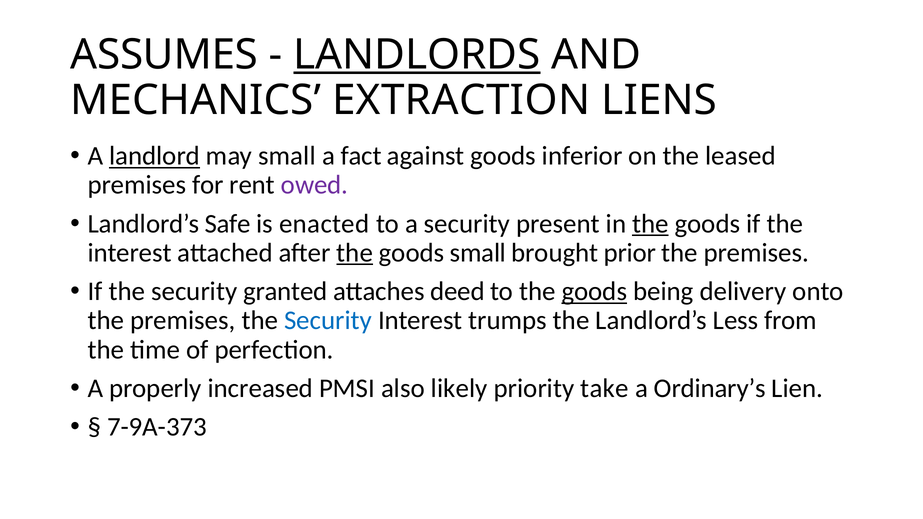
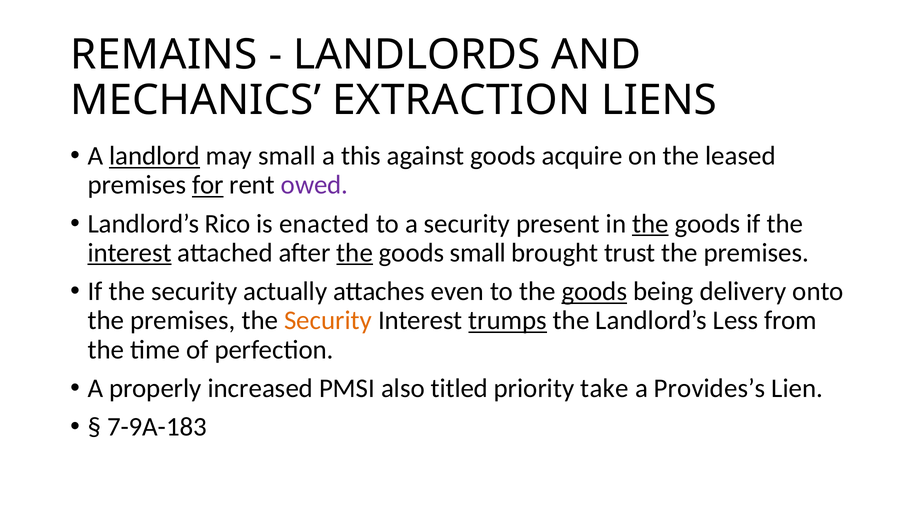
ASSUMES: ASSUMES -> REMAINS (164, 55)
LANDLORDS underline: present -> none (417, 55)
fact: fact -> this (361, 156)
inferior: inferior -> acquire (582, 156)
for underline: none -> present (208, 185)
Safe: Safe -> Rico (228, 224)
interest underline: none -> present (130, 253)
prior: prior -> trust (630, 253)
granted: granted -> actually (285, 292)
deed: deed -> even (457, 292)
Security colour: blue -> orange (328, 321)
trumps underline: none -> present (508, 321)
likely: likely -> titled (459, 388)
Ordinary’s: Ordinary’s -> Provides’s (710, 388)
7-9A-373: 7-9A-373 -> 7-9A-183 (157, 427)
